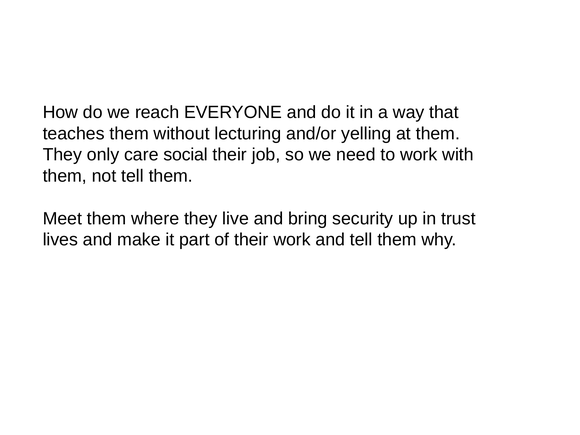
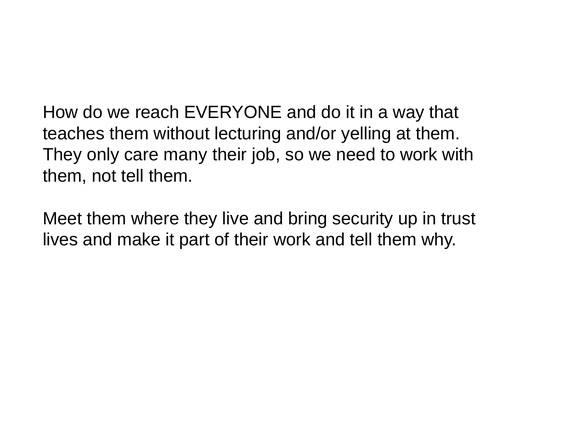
social: social -> many (186, 155)
